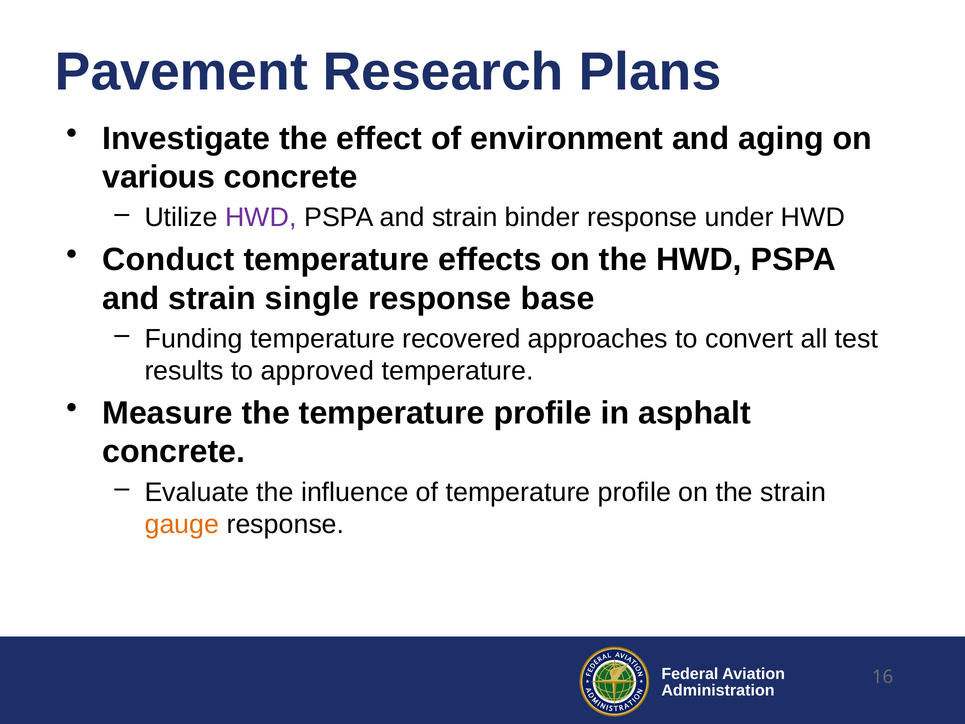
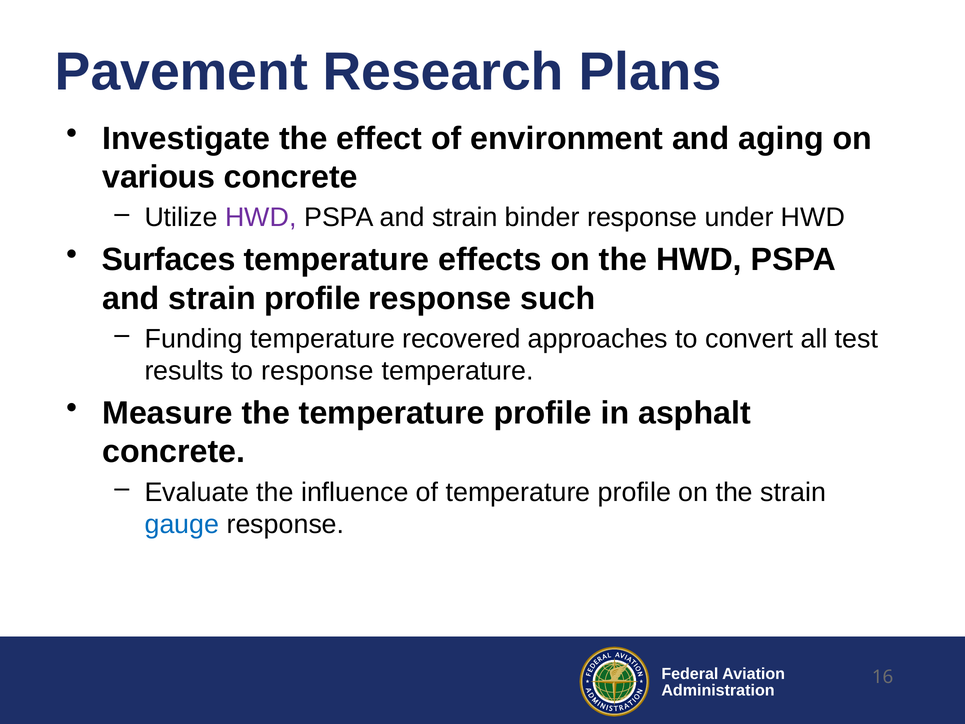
Conduct: Conduct -> Surfaces (169, 260)
strain single: single -> profile (312, 298)
base: base -> such (558, 298)
to approved: approved -> response (317, 371)
gauge colour: orange -> blue (182, 524)
